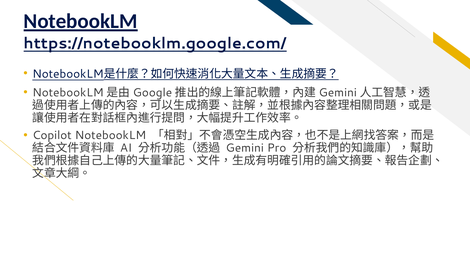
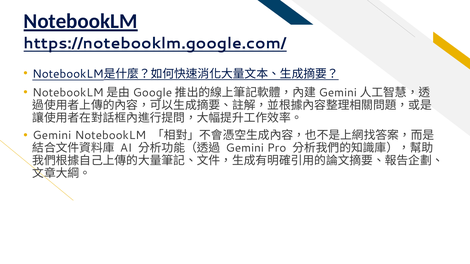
Copilot: Copilot -> Gemini (52, 136)
